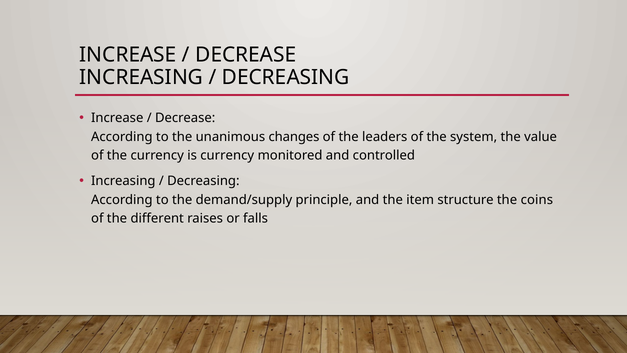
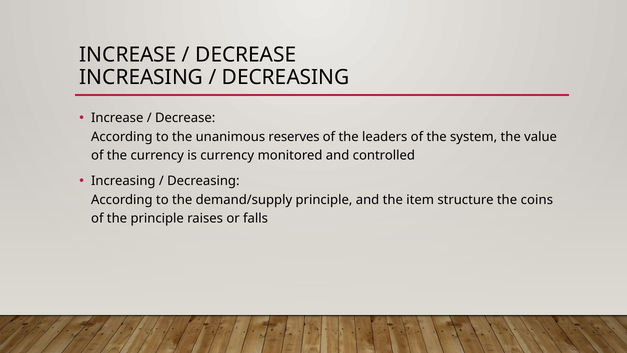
changes: changes -> reserves (294, 137)
the different: different -> principle (157, 218)
